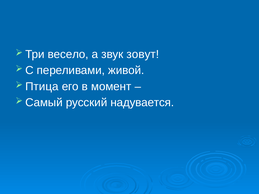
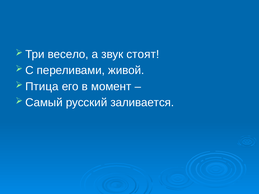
зовут: зовут -> стоят (143, 54)
надувается: надувается -> заливается (142, 103)
